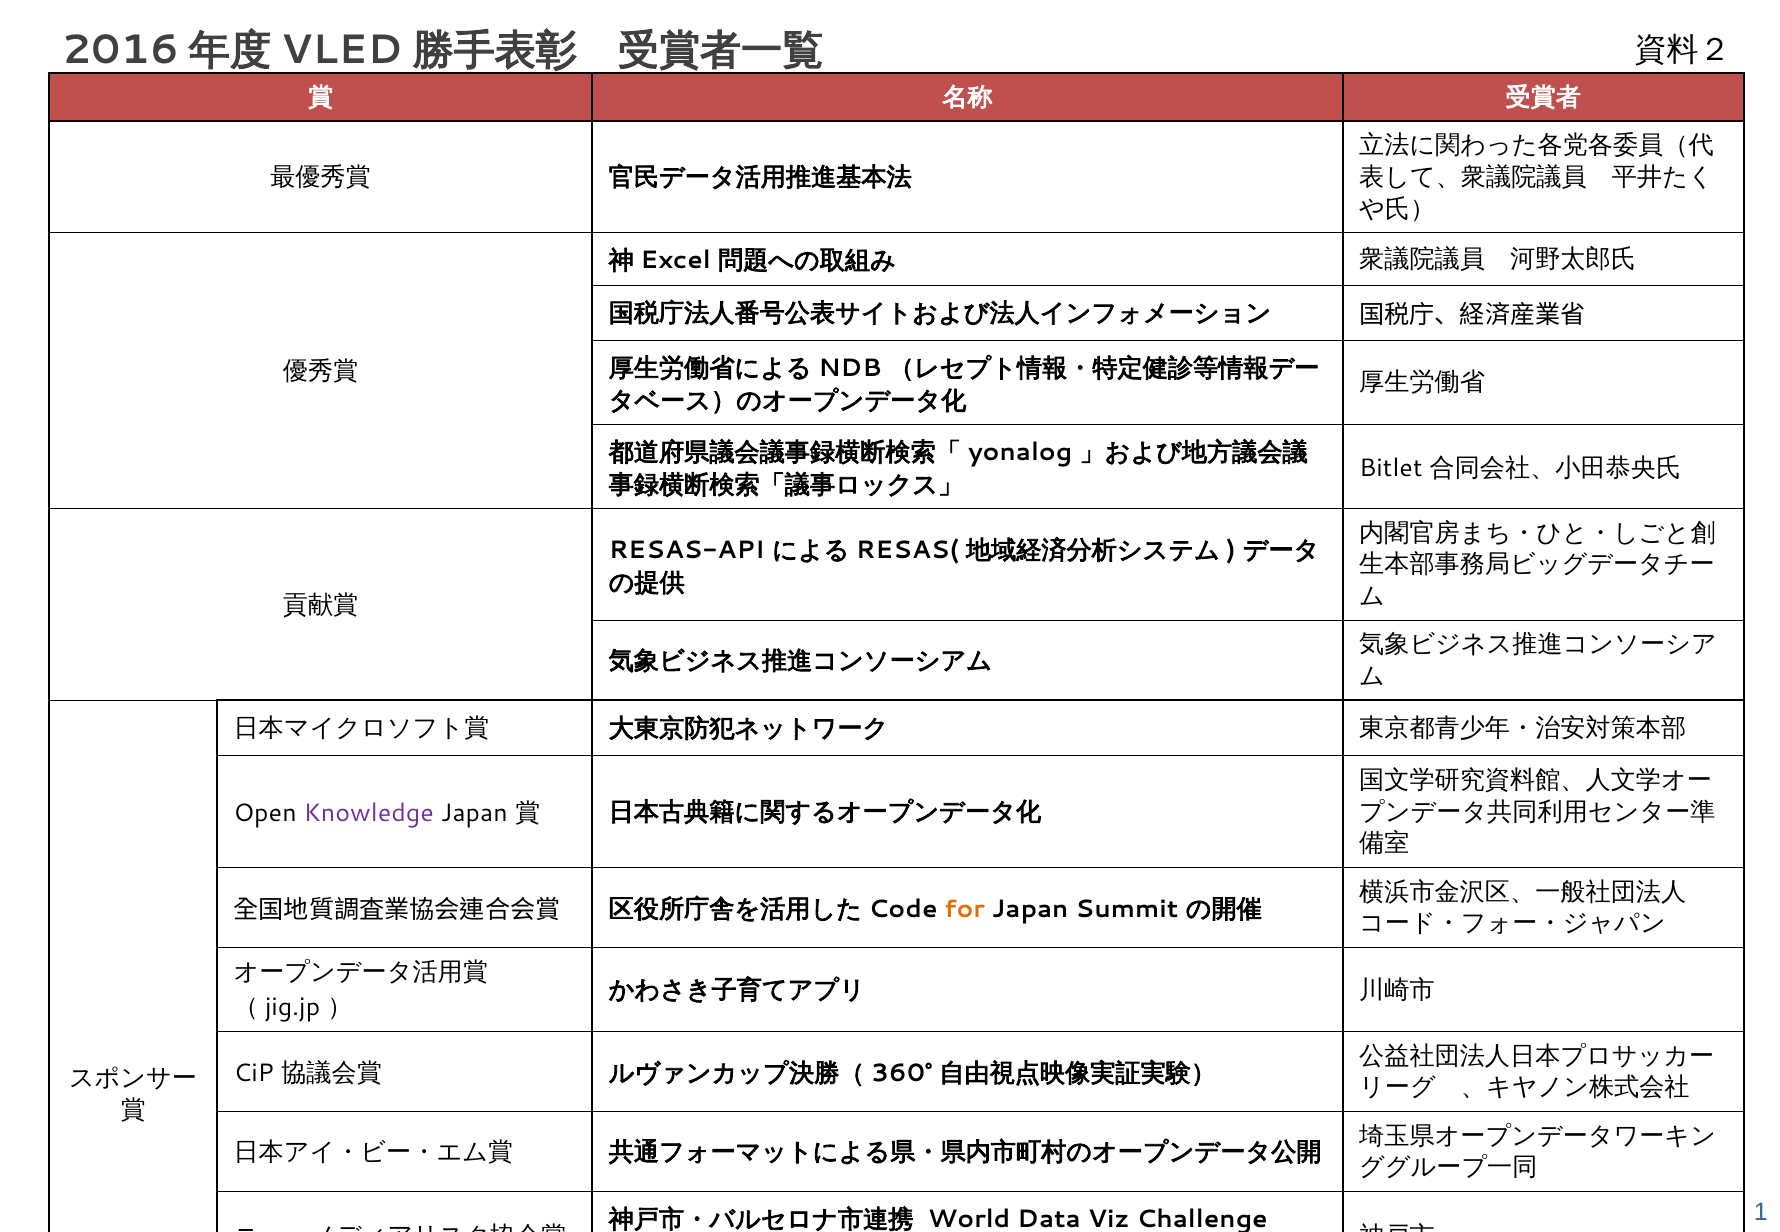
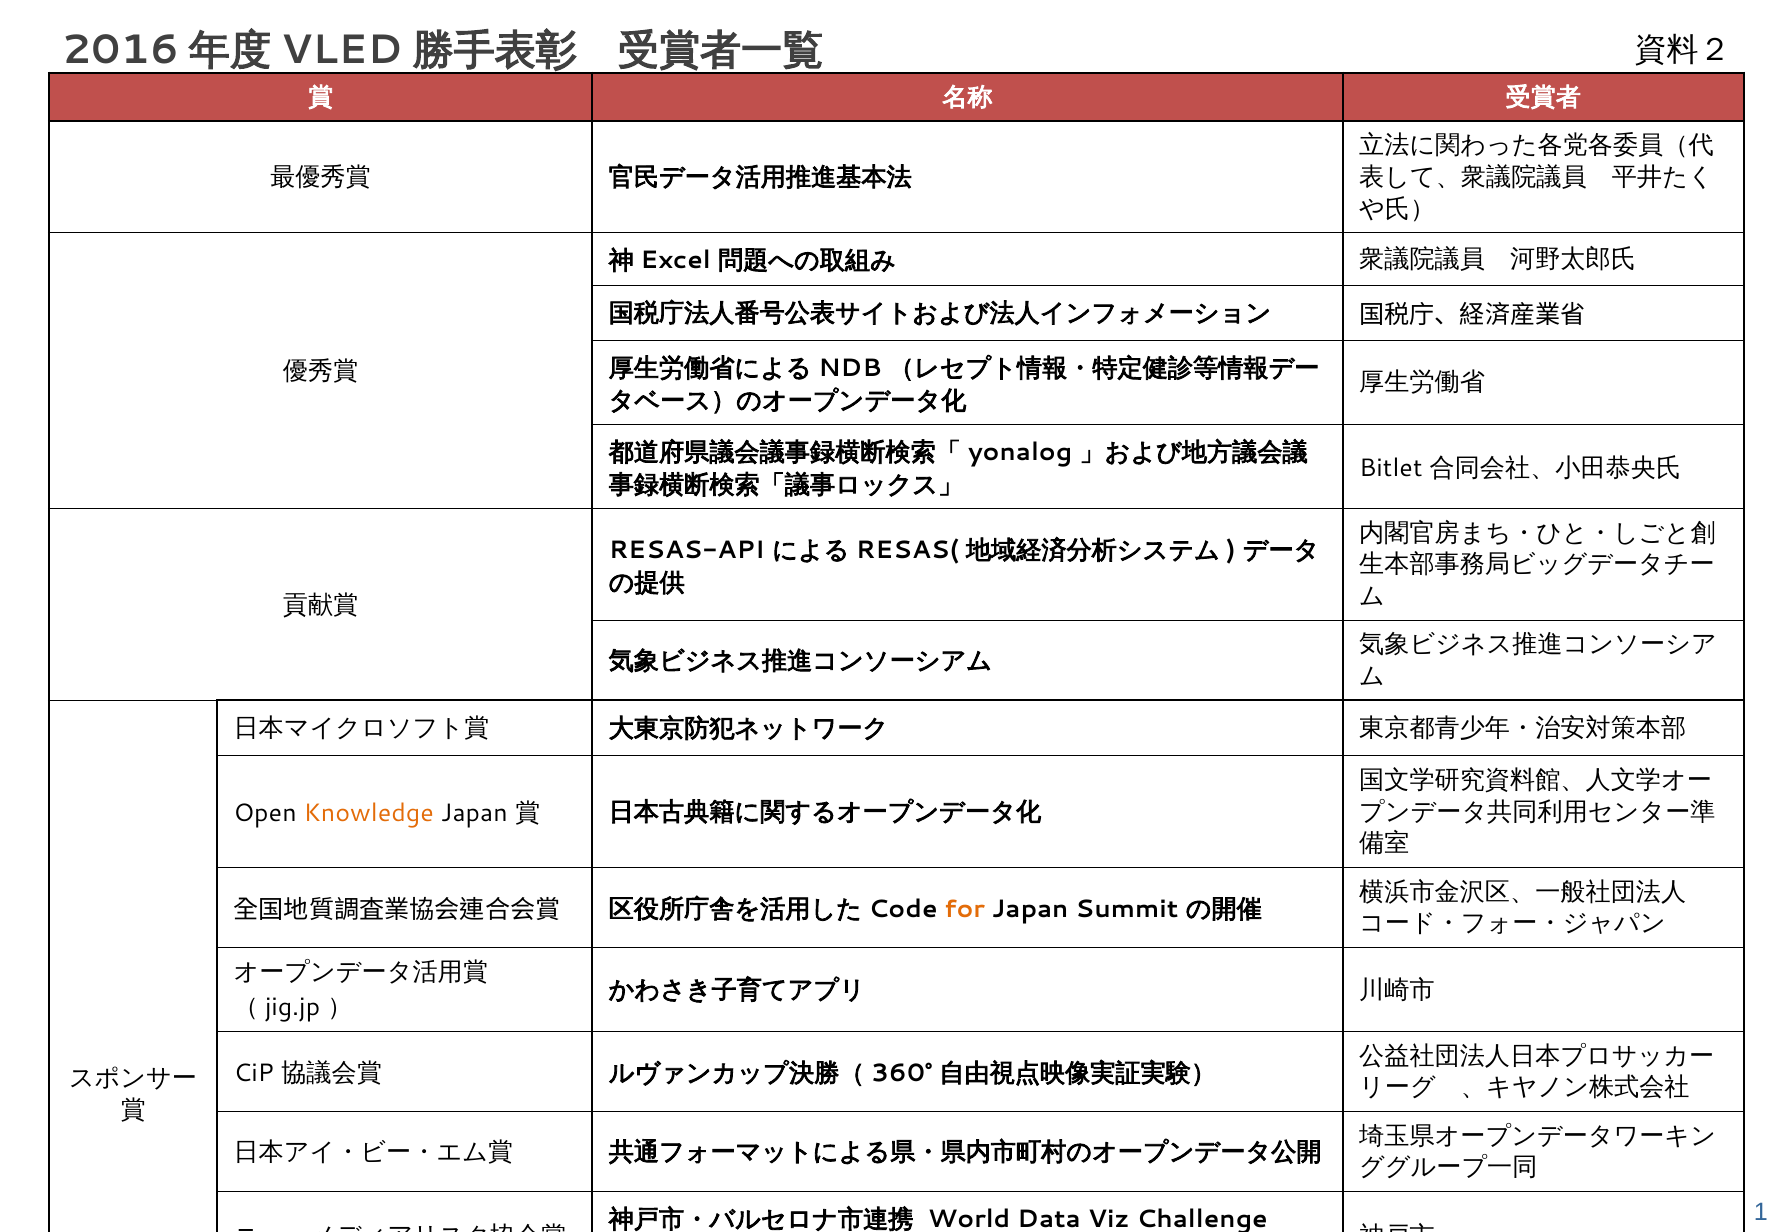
Knowledge colour: purple -> orange (369, 813)
